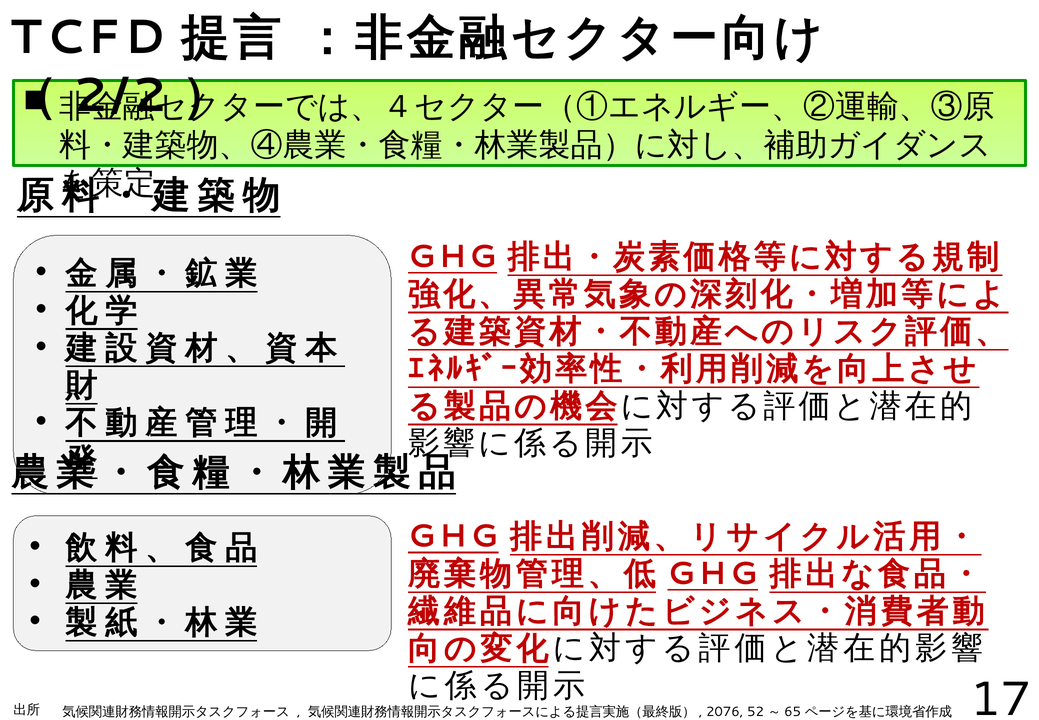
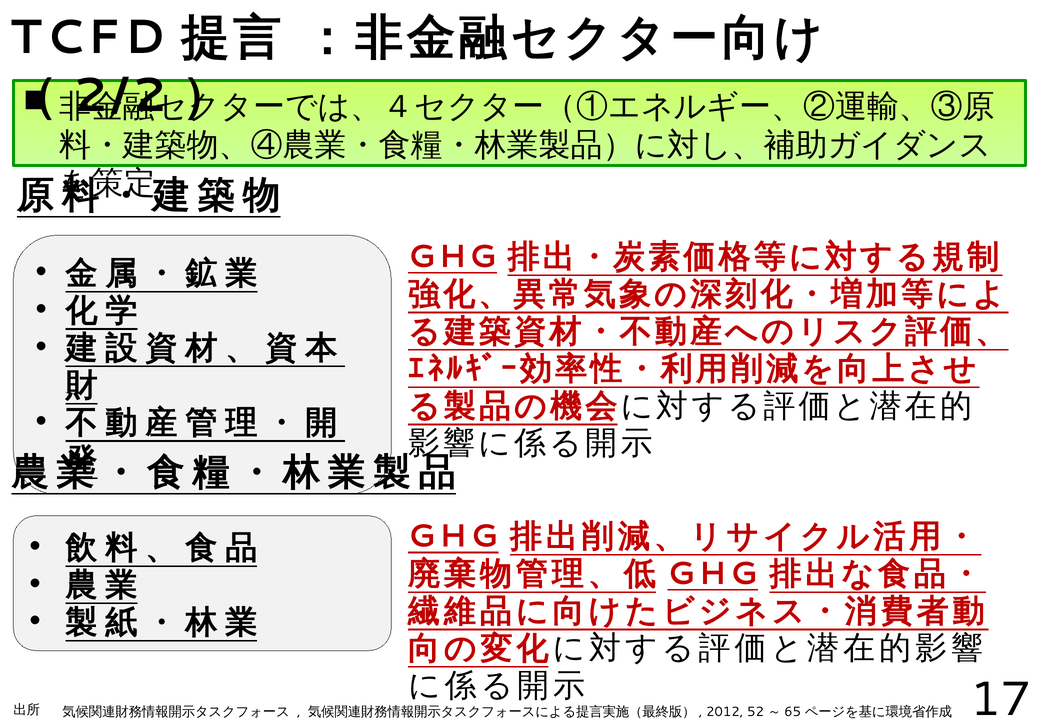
2076: 2076 -> 2012 (725, 711)
